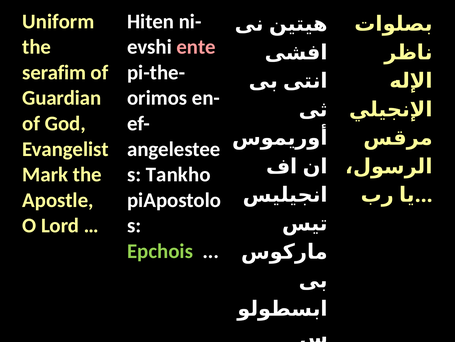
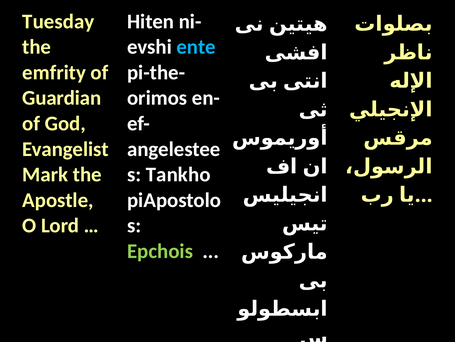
Uniform: Uniform -> Tuesday (58, 21)
ente colour: pink -> light blue (196, 47)
serafim: serafim -> emfrity (54, 72)
